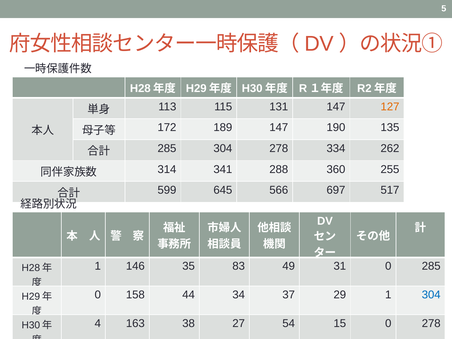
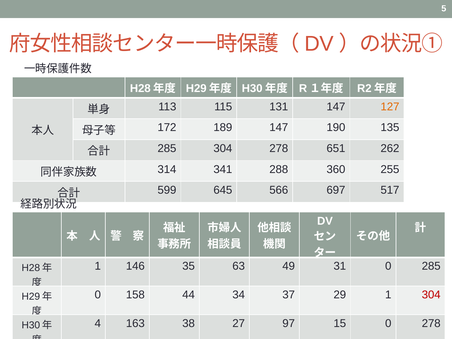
334: 334 -> 651 (336, 148)
83: 83 -> 63 (239, 266)
304 colour: blue -> red (431, 295)
54: 54 -> 97 (289, 323)
